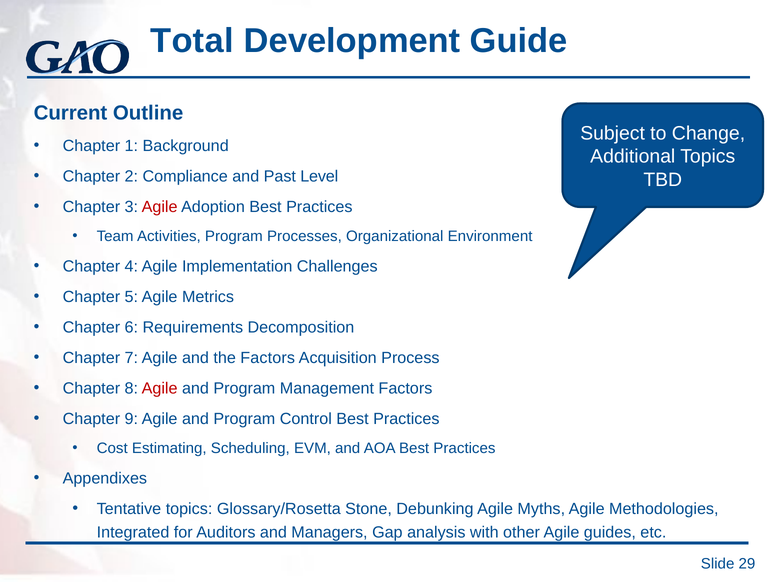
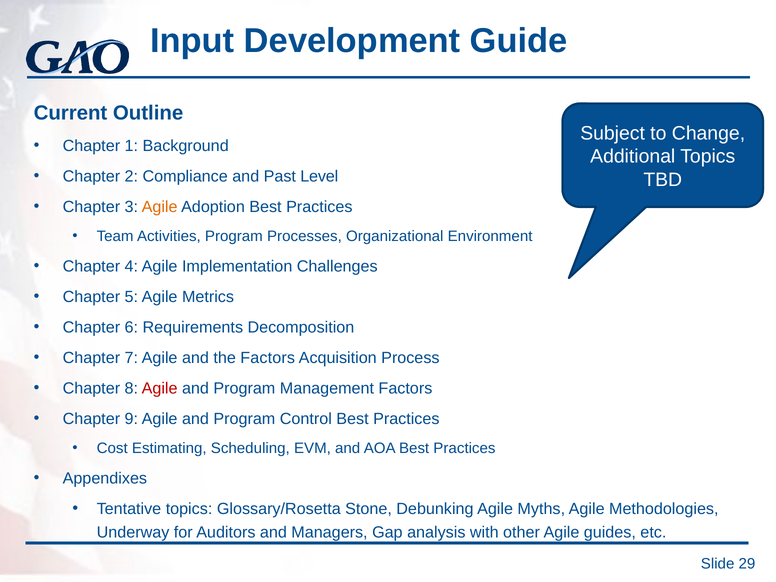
Total: Total -> Input (192, 41)
Agile colour: red -> orange (160, 207)
Integrated: Integrated -> Underway (133, 532)
